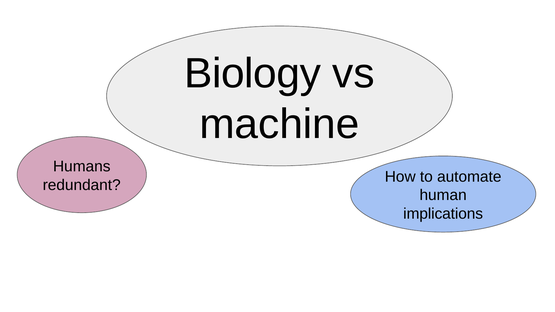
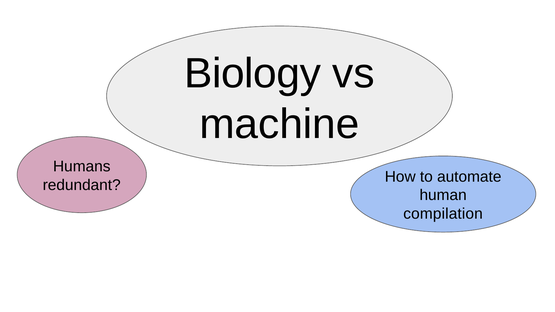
implications: implications -> compilation (443, 214)
